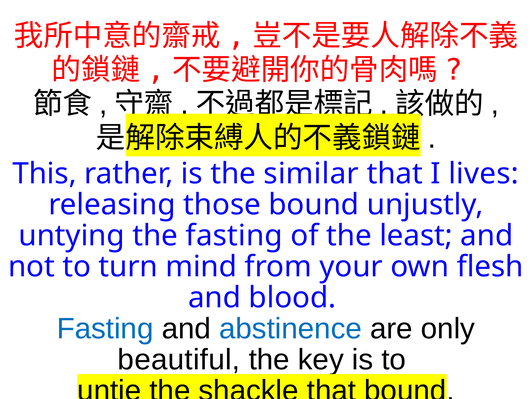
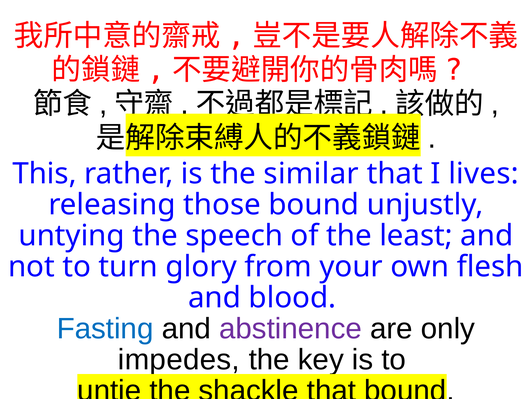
the fasting: fasting -> speech (234, 236)
mind: mind -> glory (201, 267)
abstinence colour: blue -> purple (291, 329)
beautiful: beautiful -> impedes (179, 360)
